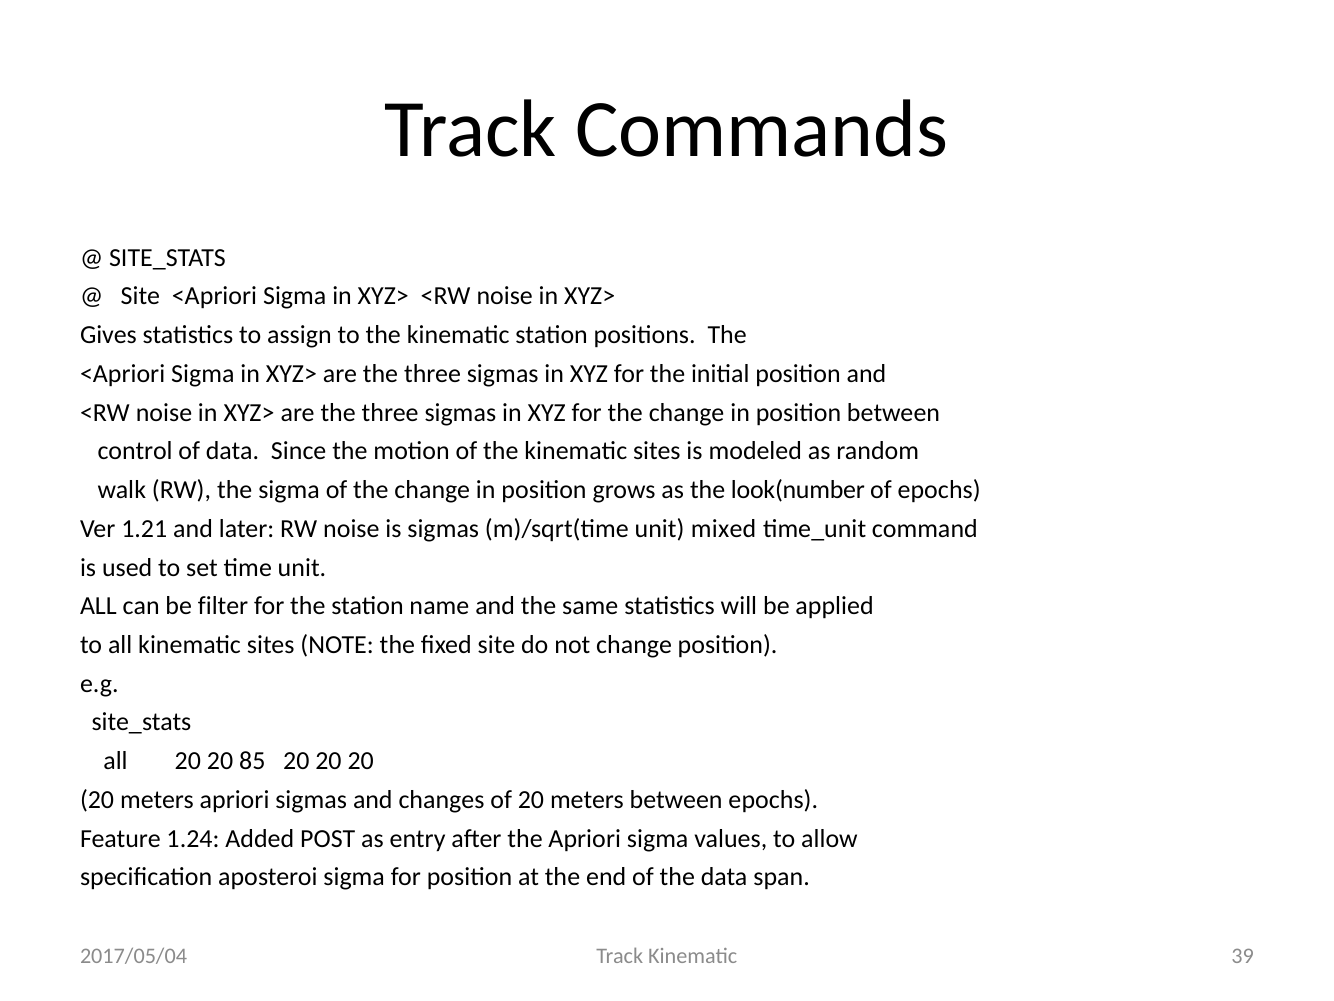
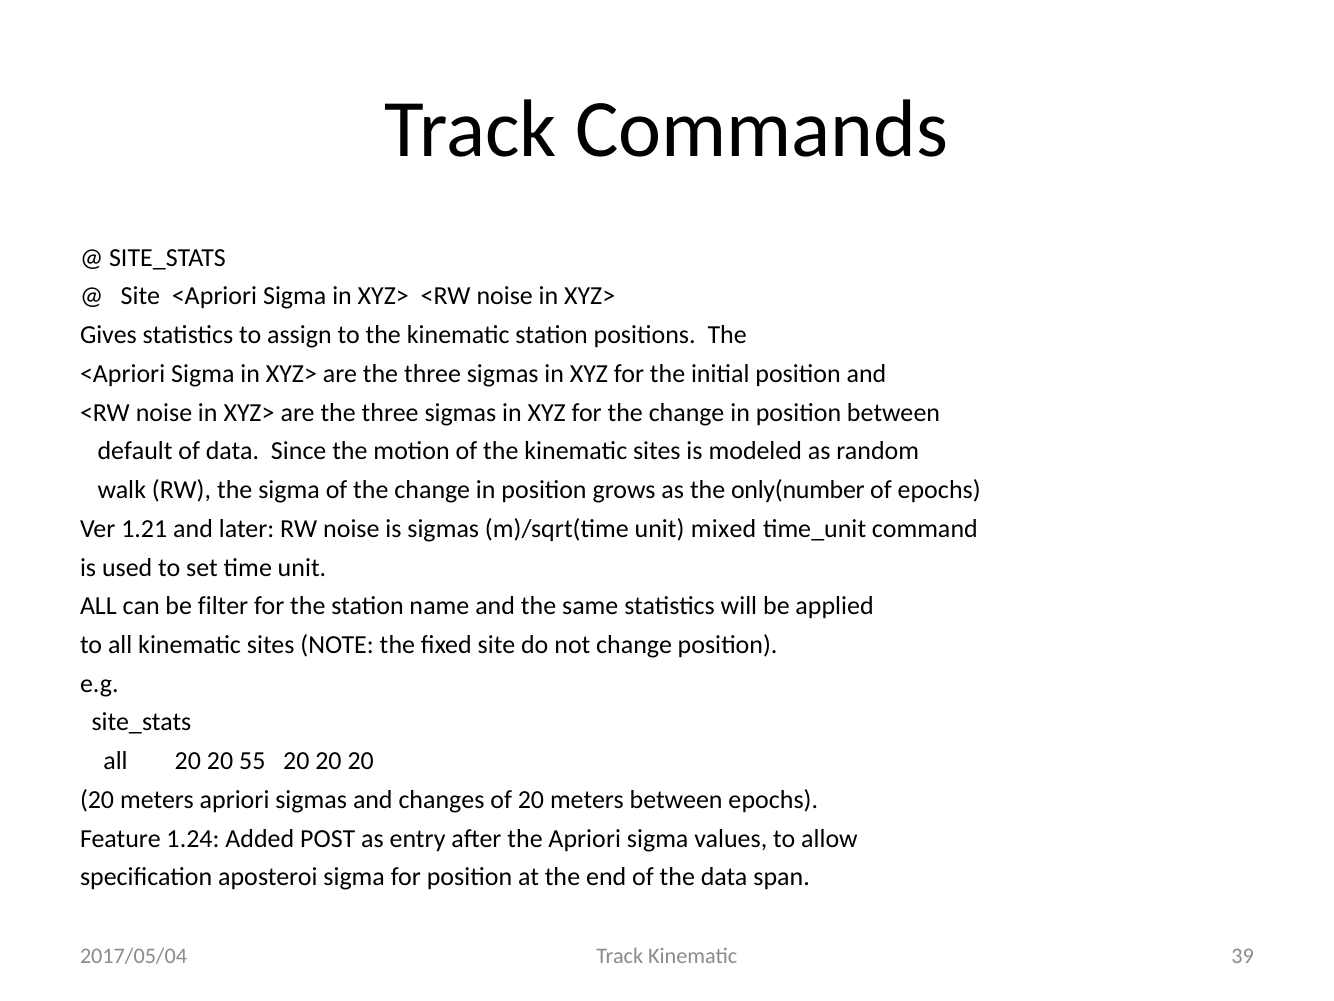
control: control -> default (135, 451)
look(number: look(number -> only(number (798, 490)
85: 85 -> 55 (252, 761)
